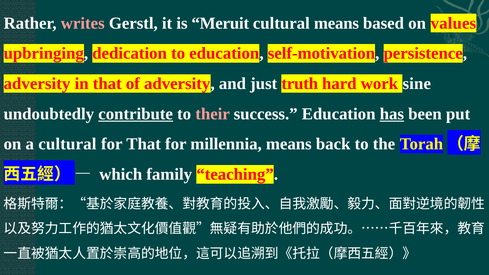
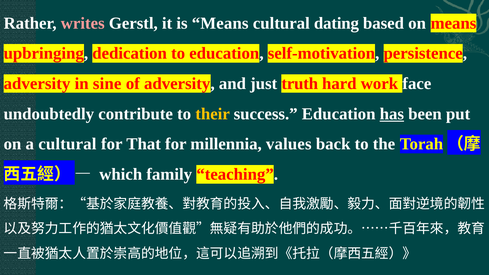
is Meruit: Meruit -> Means (220, 23)
cultural means: means -> dating (336, 23)
on values: values -> means (453, 23)
in that: that -> sine (107, 84)
sine: sine -> face (417, 84)
contribute underline: present -> none (136, 114)
their colour: pink -> yellow (213, 114)
millennia means: means -> values (289, 144)
